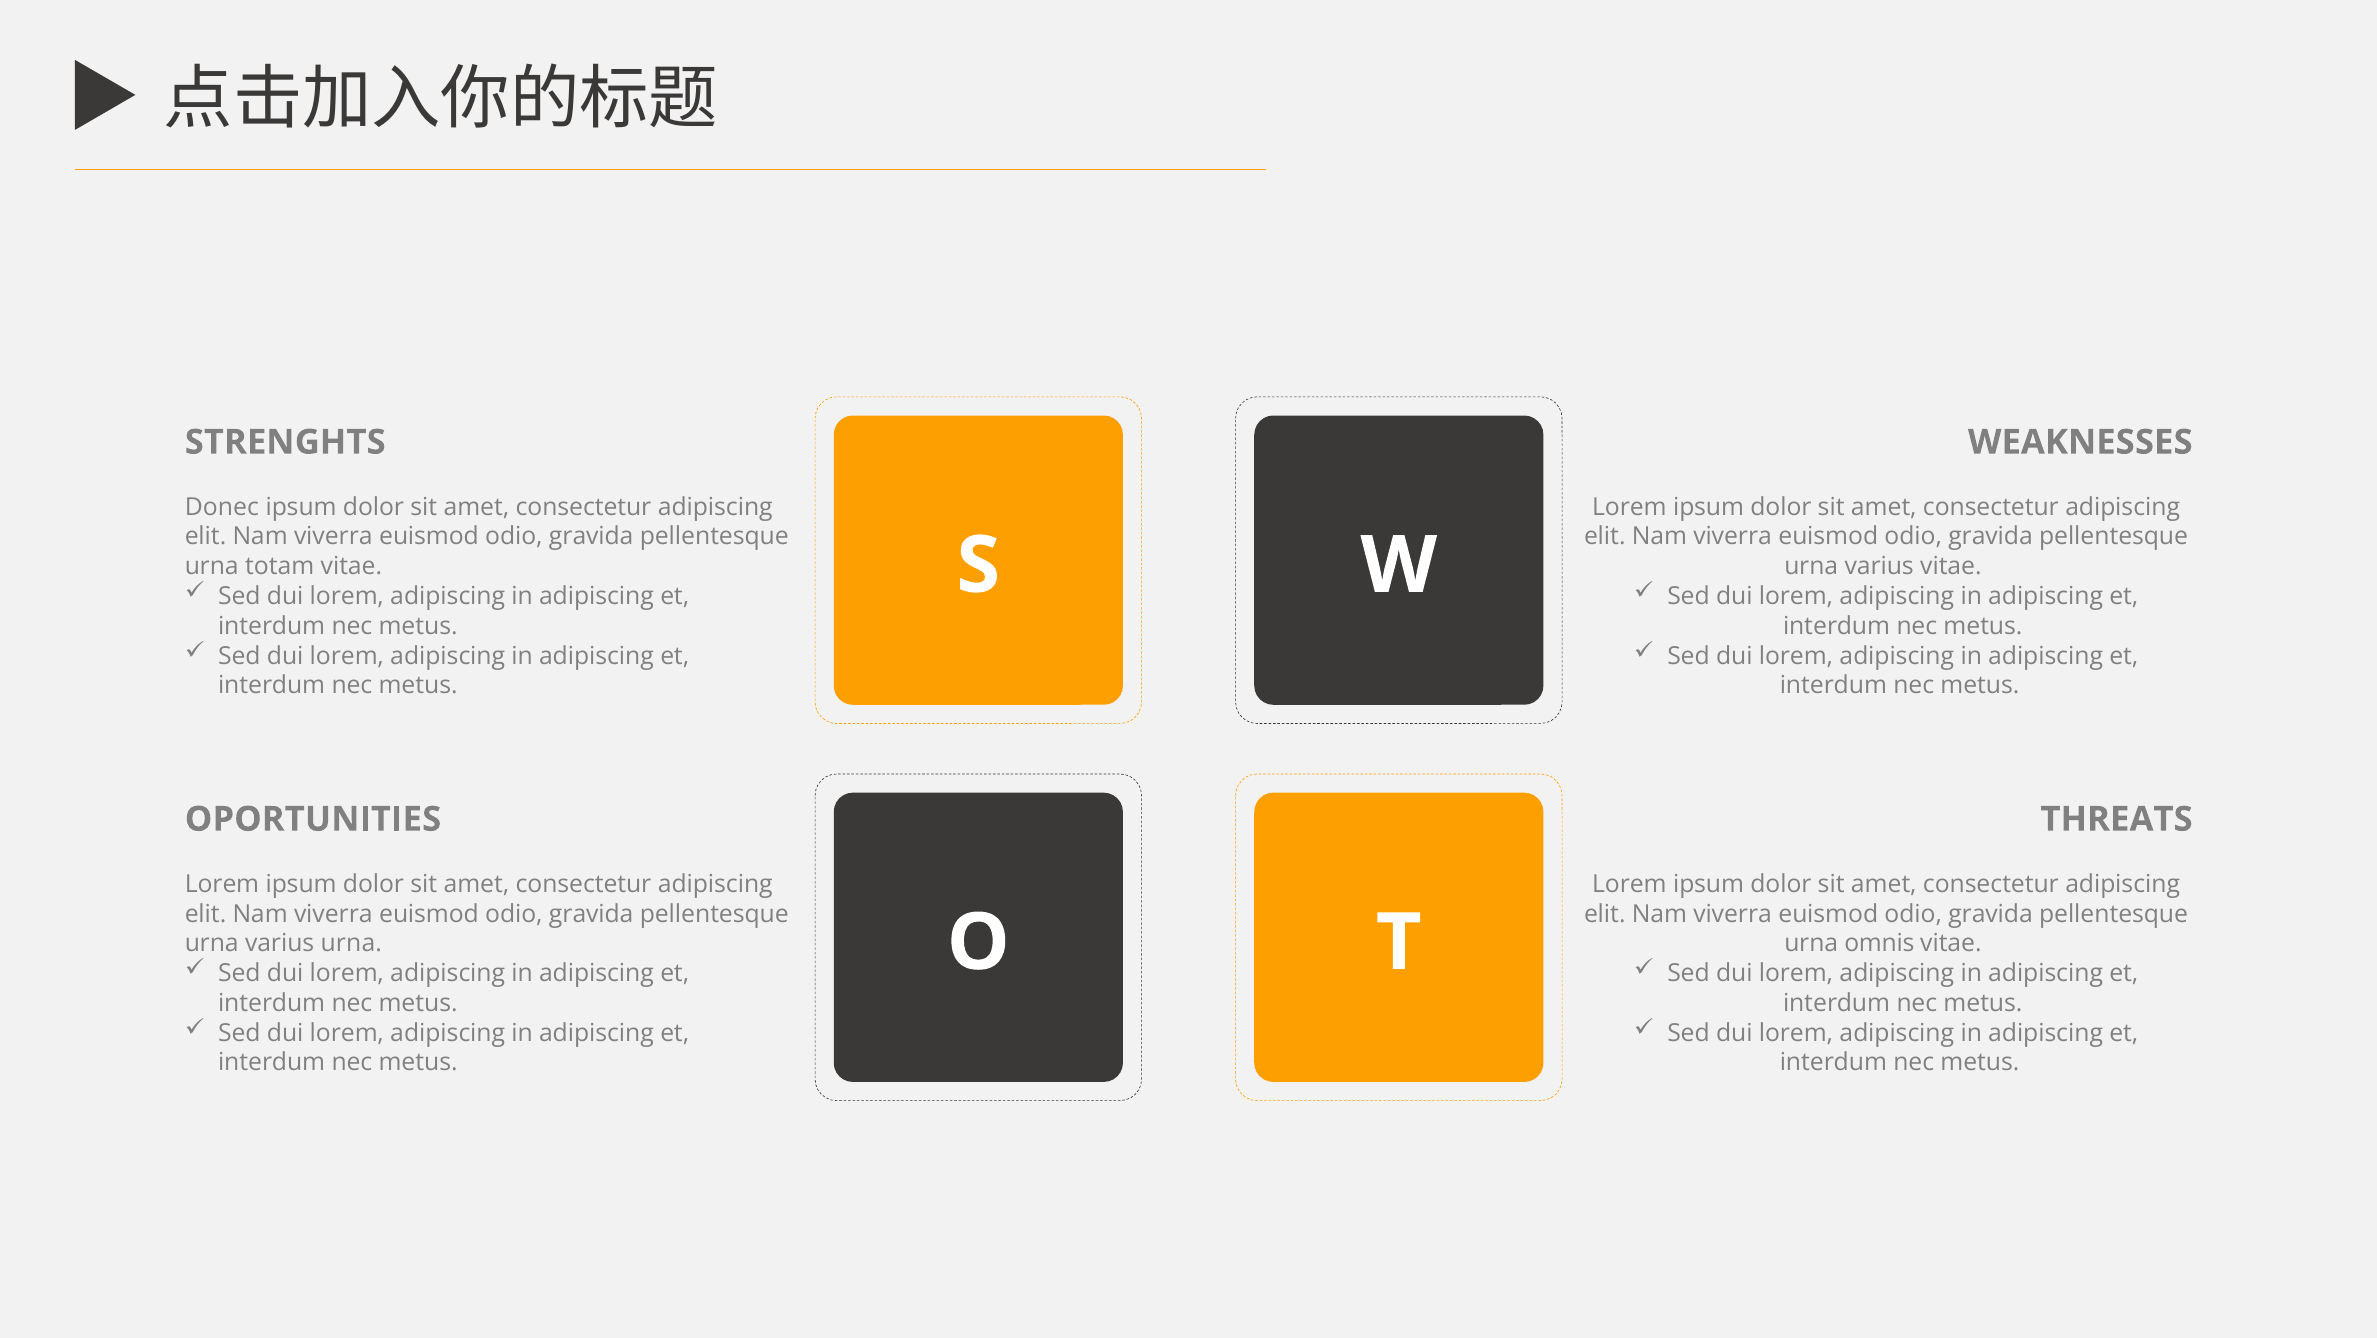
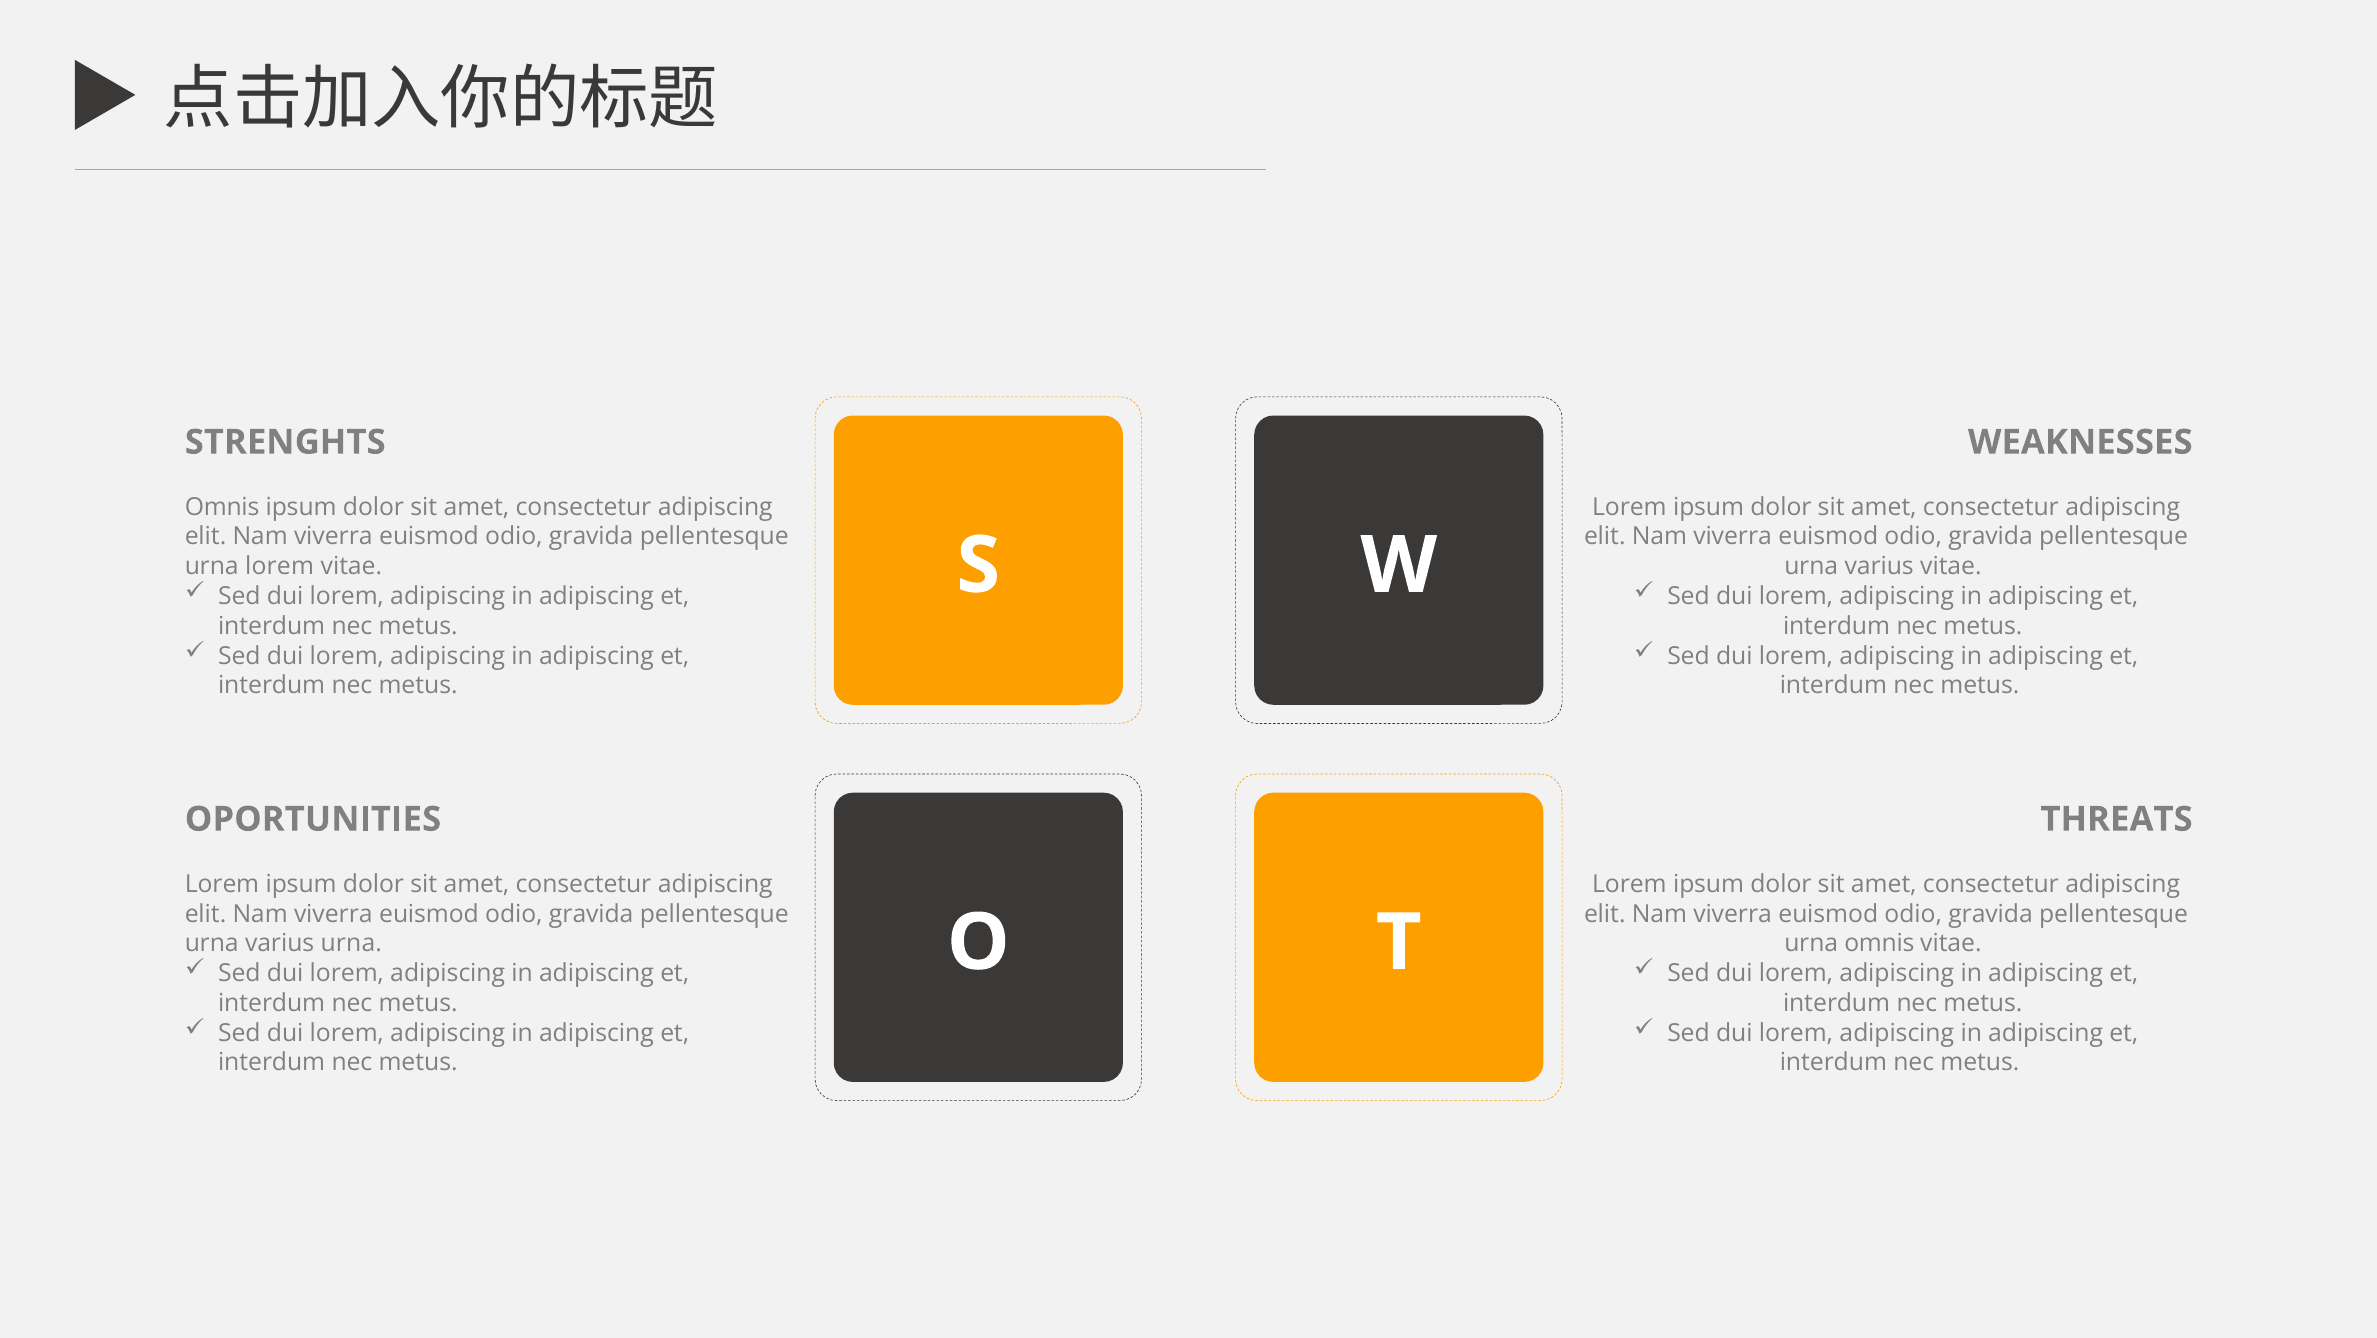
Donec: Donec -> Omnis (222, 507)
urna totam: totam -> lorem (280, 566)
